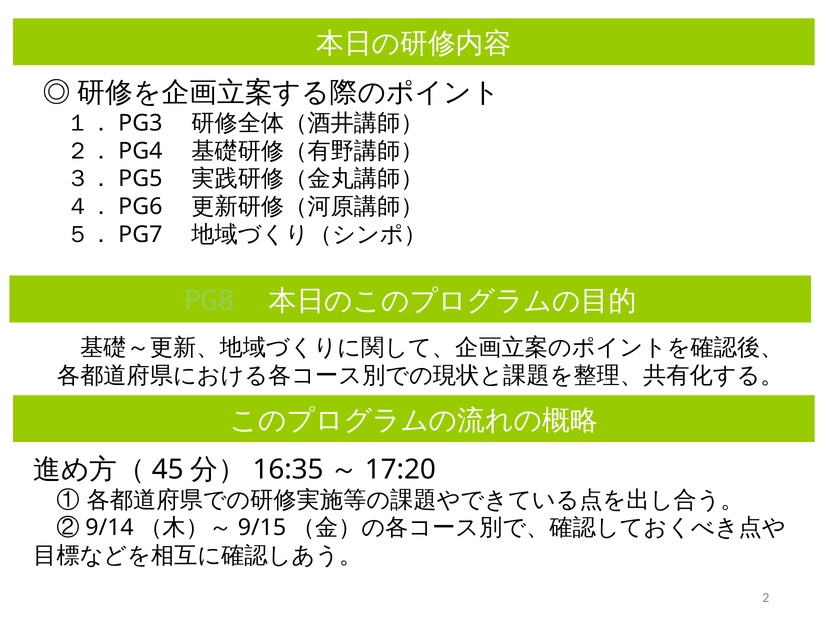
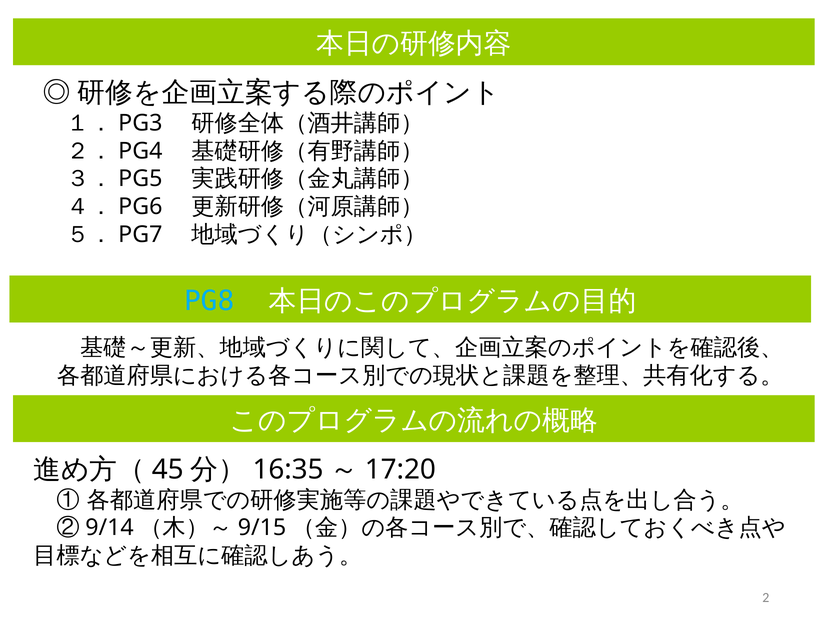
PG8 colour: light green -> light blue (209, 301)
